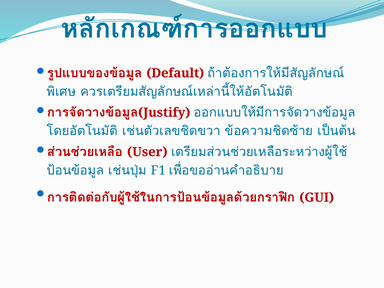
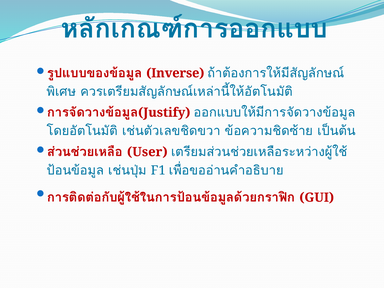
Default: Default -> Inverse (175, 73)
